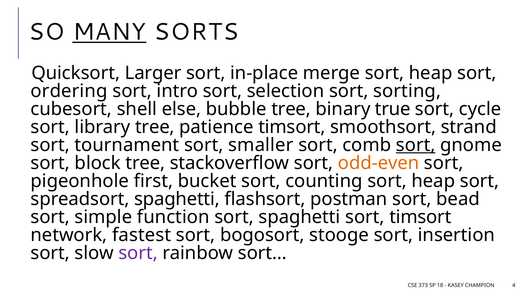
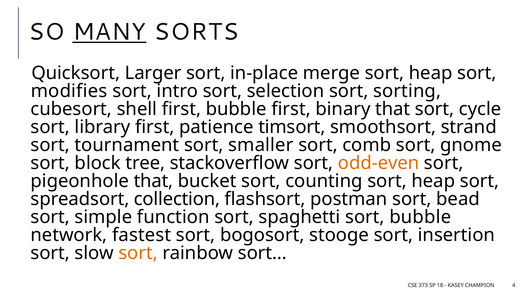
ordering: ordering -> modifies (69, 91)
shell else: else -> first (181, 109)
bubble tree: tree -> first (291, 109)
binary true: true -> that (393, 109)
library tree: tree -> first (155, 127)
sort underline: present -> none (416, 145)
pigeonhole first: first -> that (153, 181)
spreadsort spaghetti: spaghetti -> collection (177, 199)
sort timsort: timsort -> bubble (420, 217)
sort colour: purple -> orange (138, 253)
